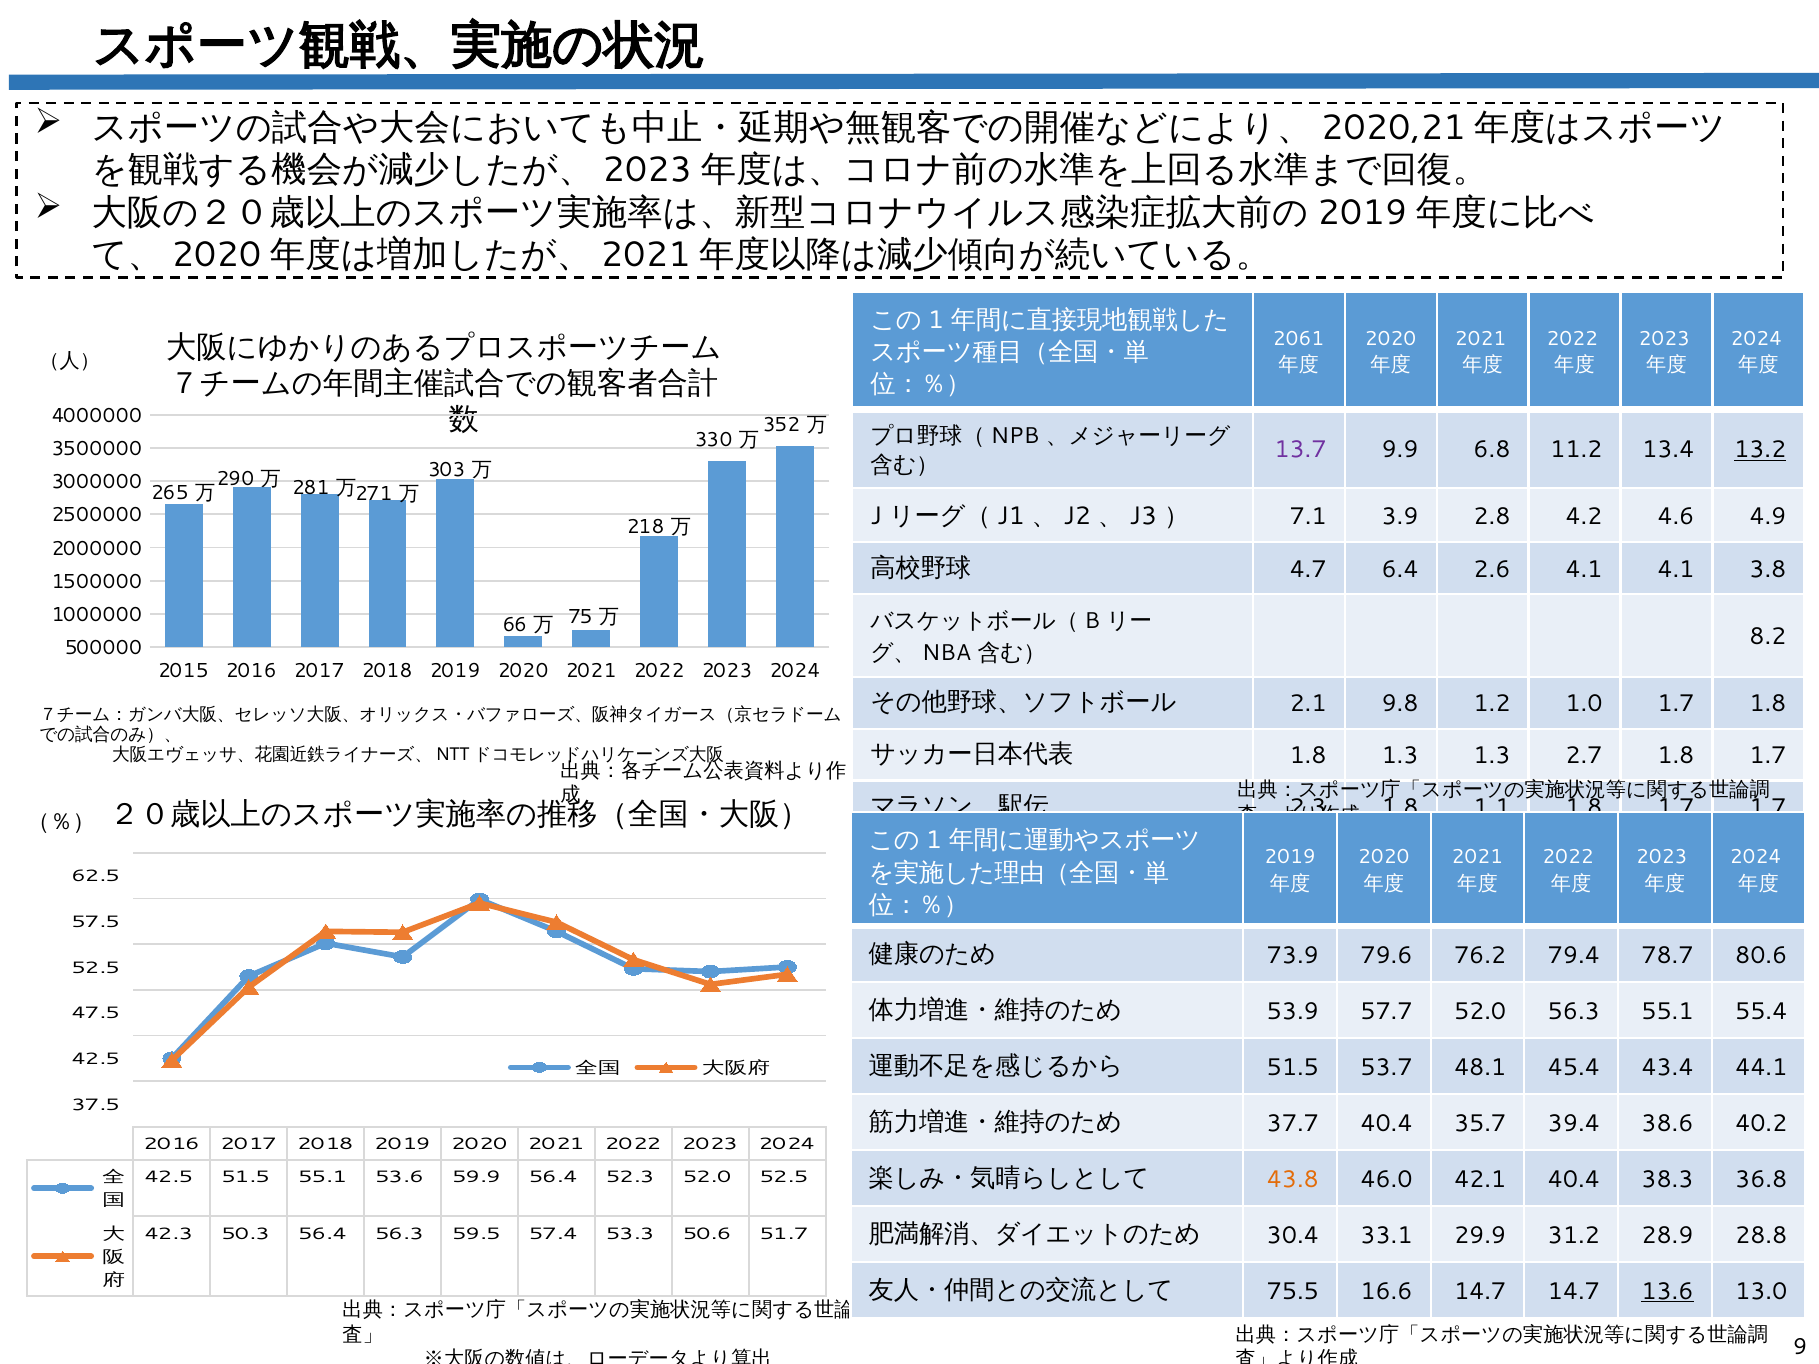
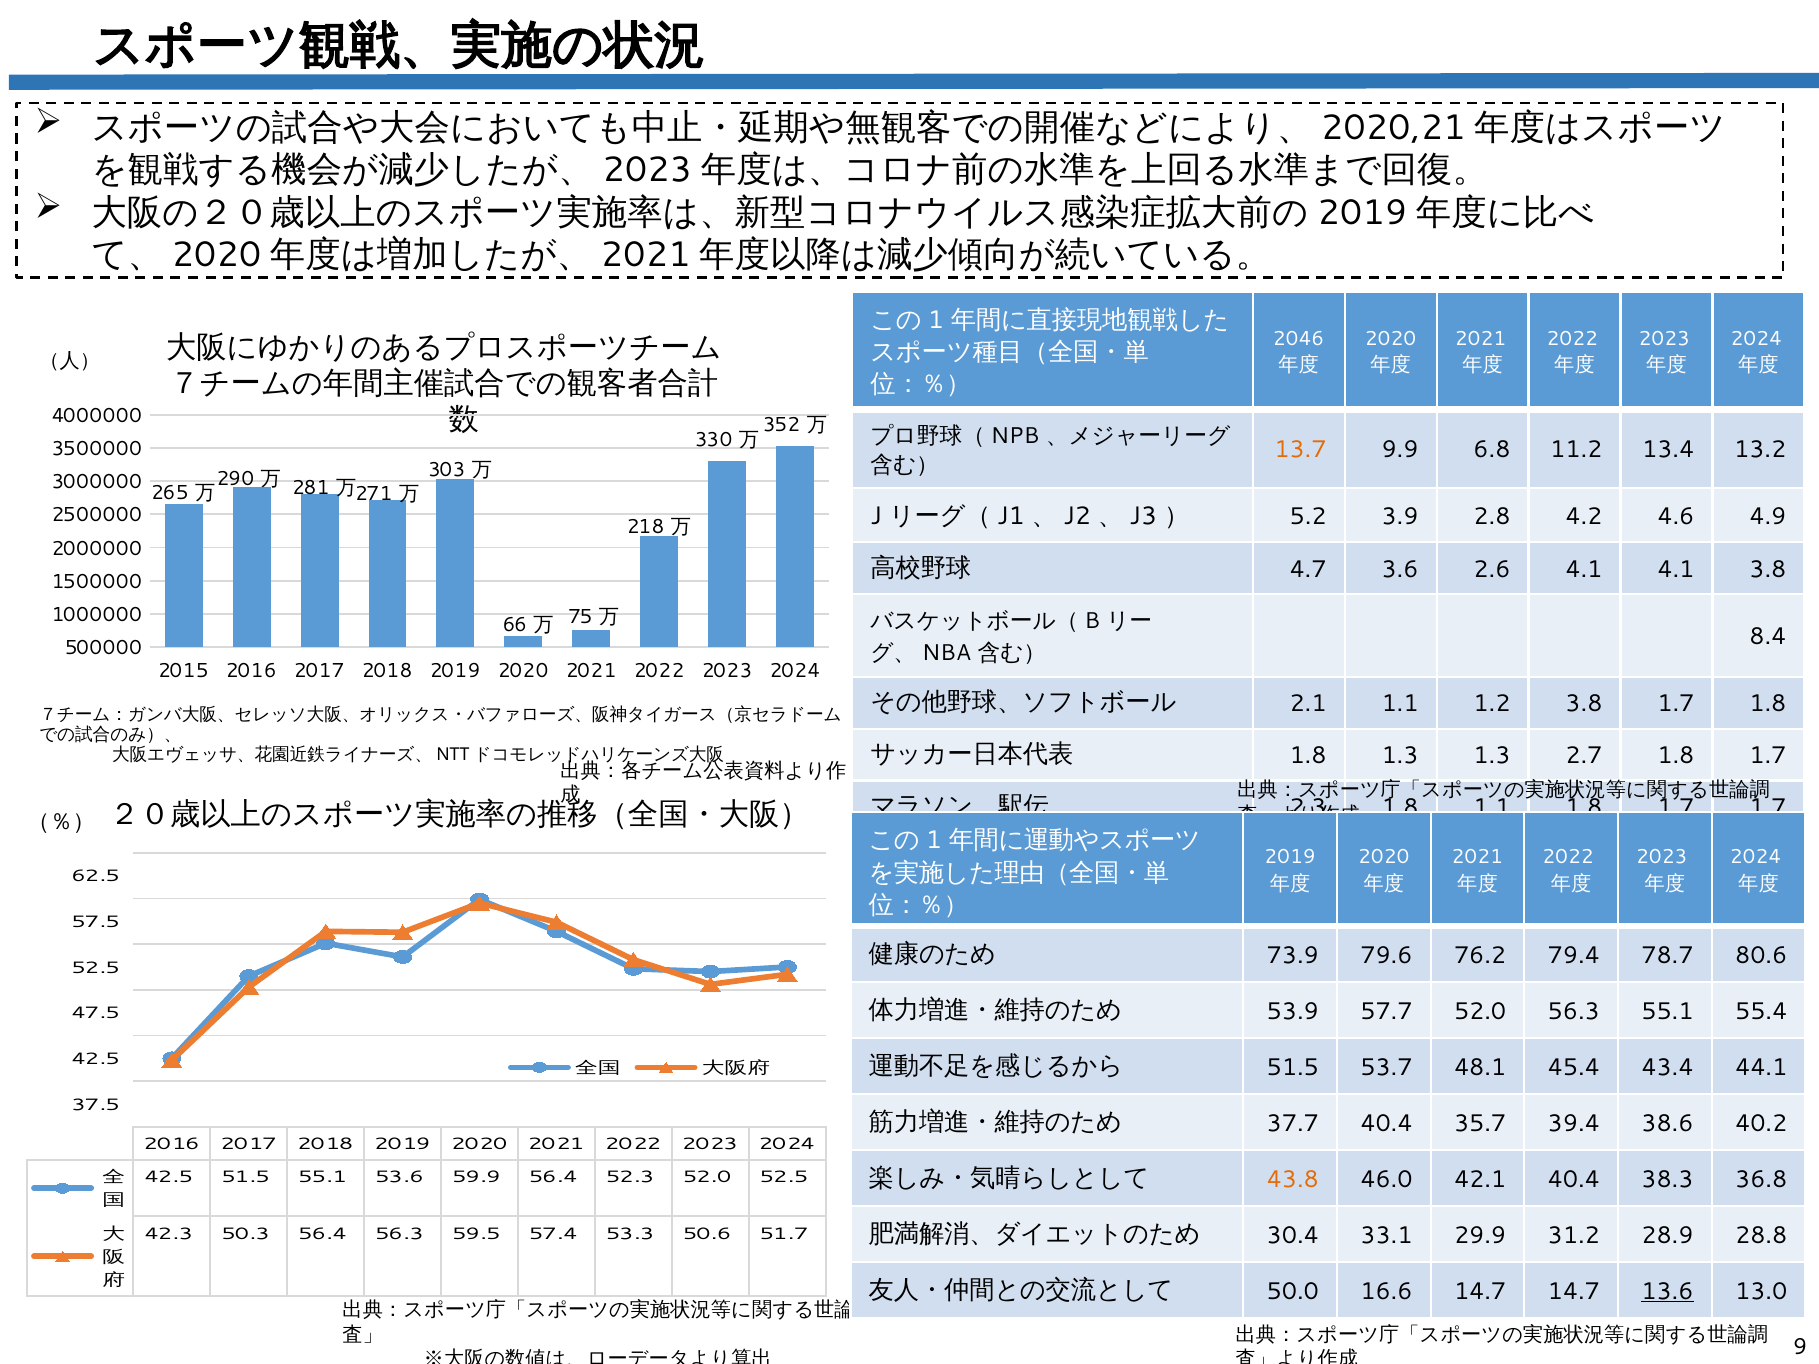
2061: 2061 -> 2046 (1299, 339)
13.7 colour: purple -> orange (1300, 450)
13.2 underline: present -> none (1760, 450)
7.1: 7.1 -> 5.2 (1308, 517)
6.4: 6.4 -> 3.6 (1400, 570)
8.2: 8.2 -> 8.4 (1768, 637)
2.1 9.8: 9.8 -> 1.1 (1400, 704)
1.2 1.0: 1.0 -> 3.8 (1584, 704)
75.5: 75.5 -> 50.0 (1293, 1291)
